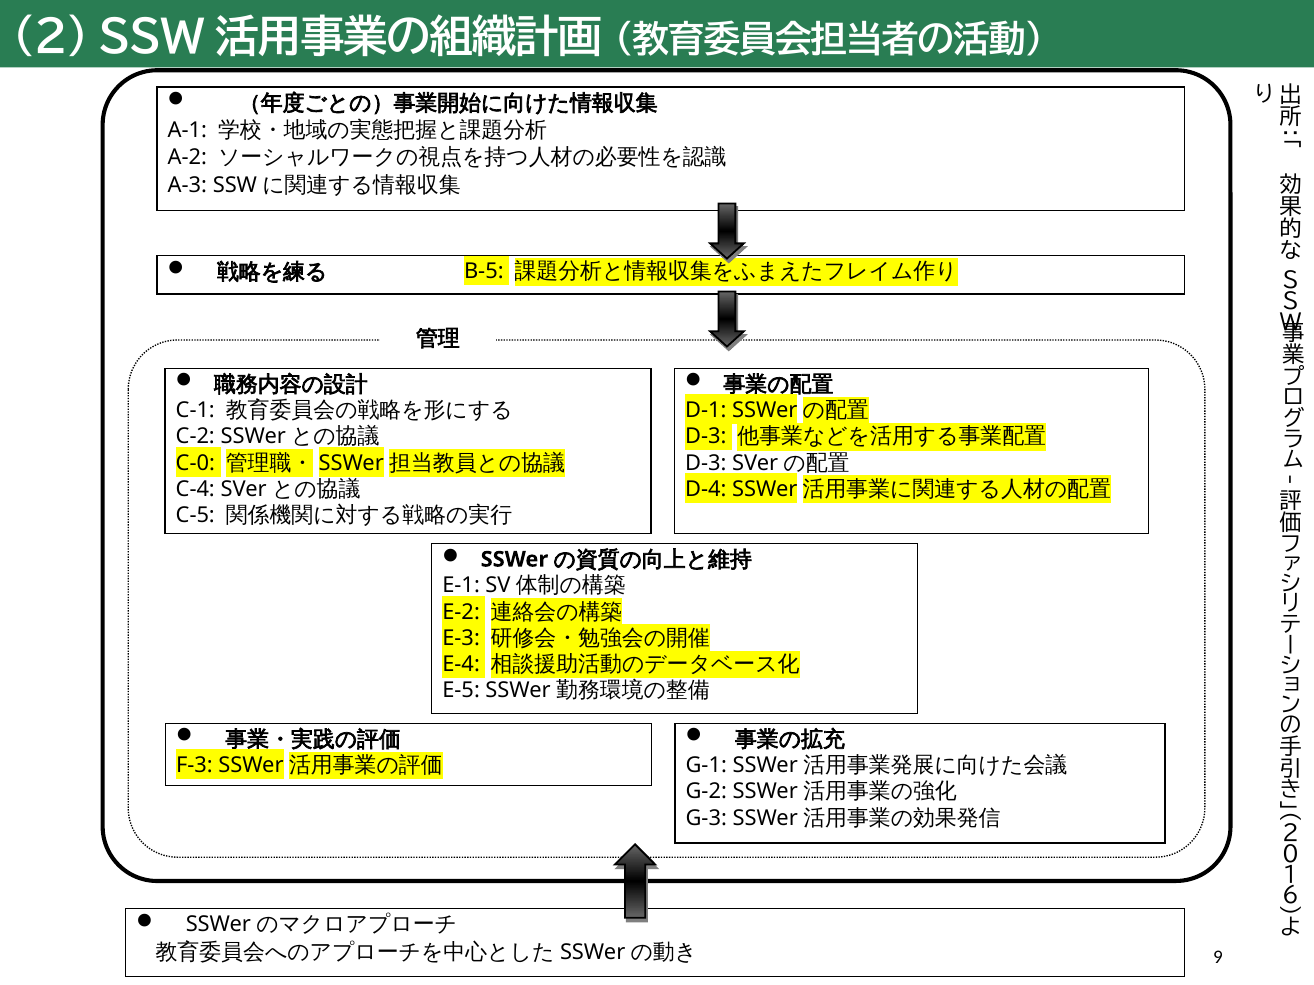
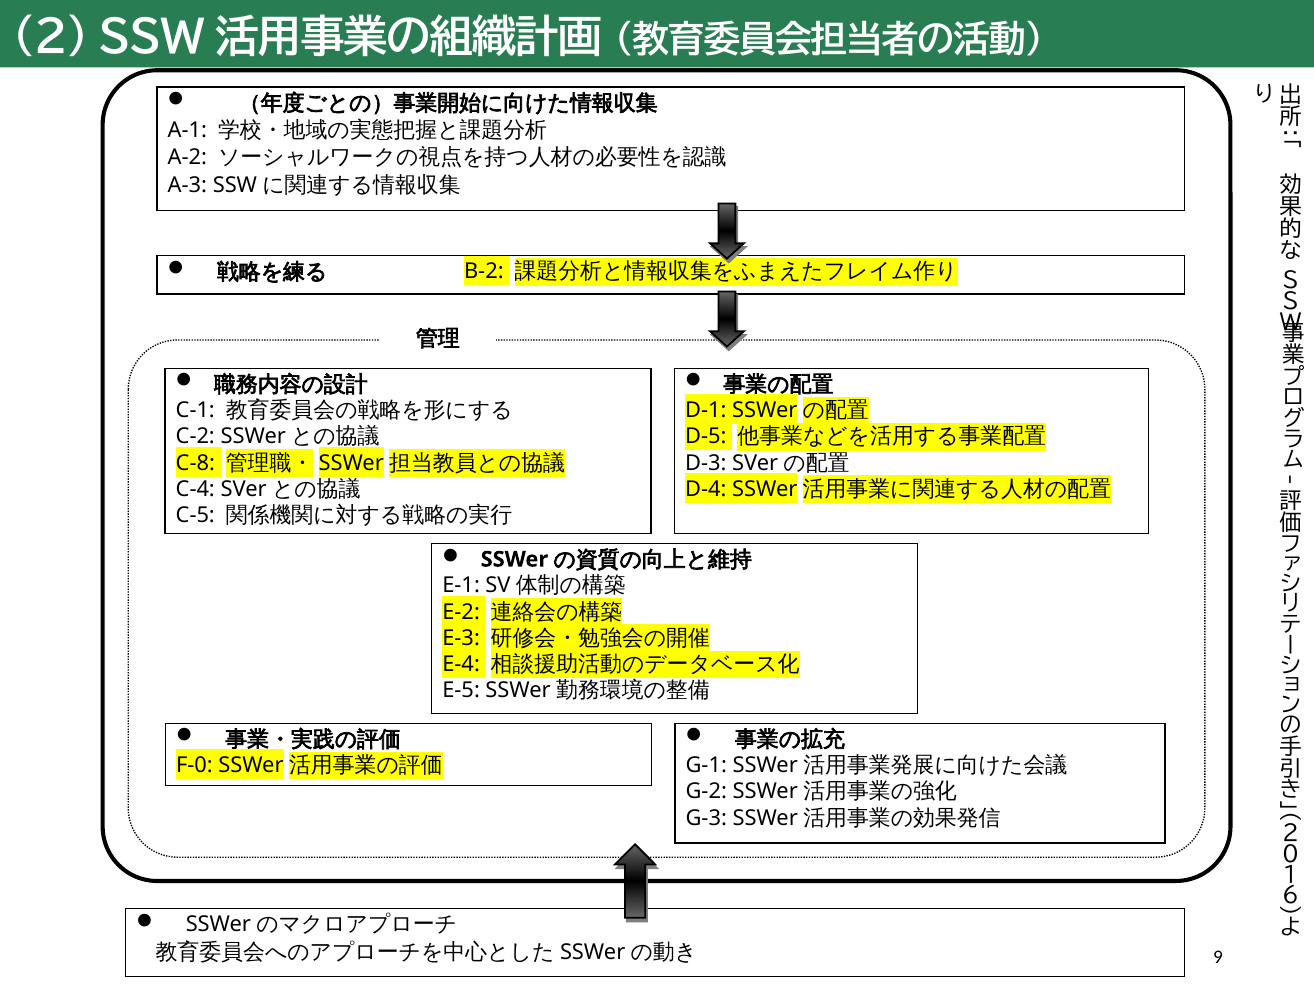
B-5: B-5 -> B-2 (484, 272)
D-3: D-3 -> D-5 (706, 437)
C-0: C-0 -> C-8 (195, 463)
F-3: F-3 -> F-0 (194, 766)
